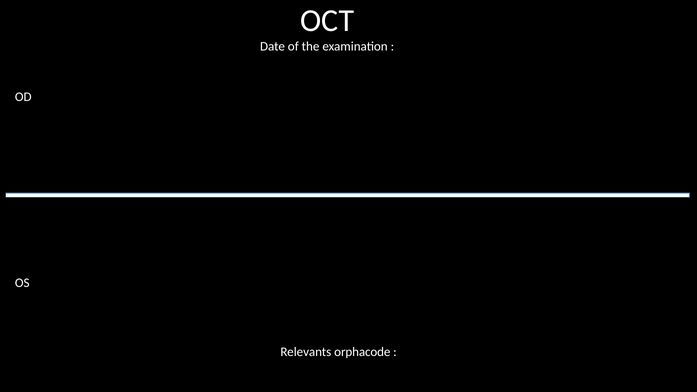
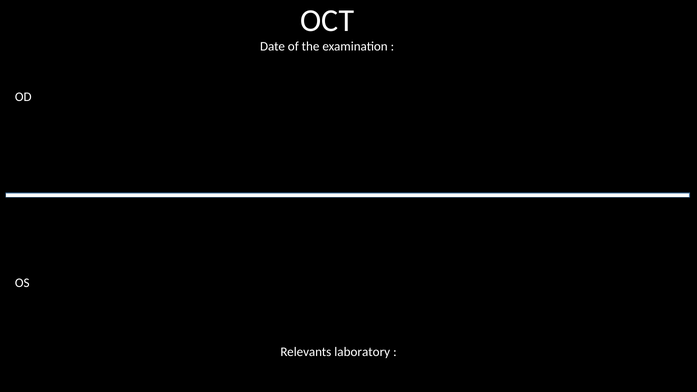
orphacode: orphacode -> laboratory (362, 352)
